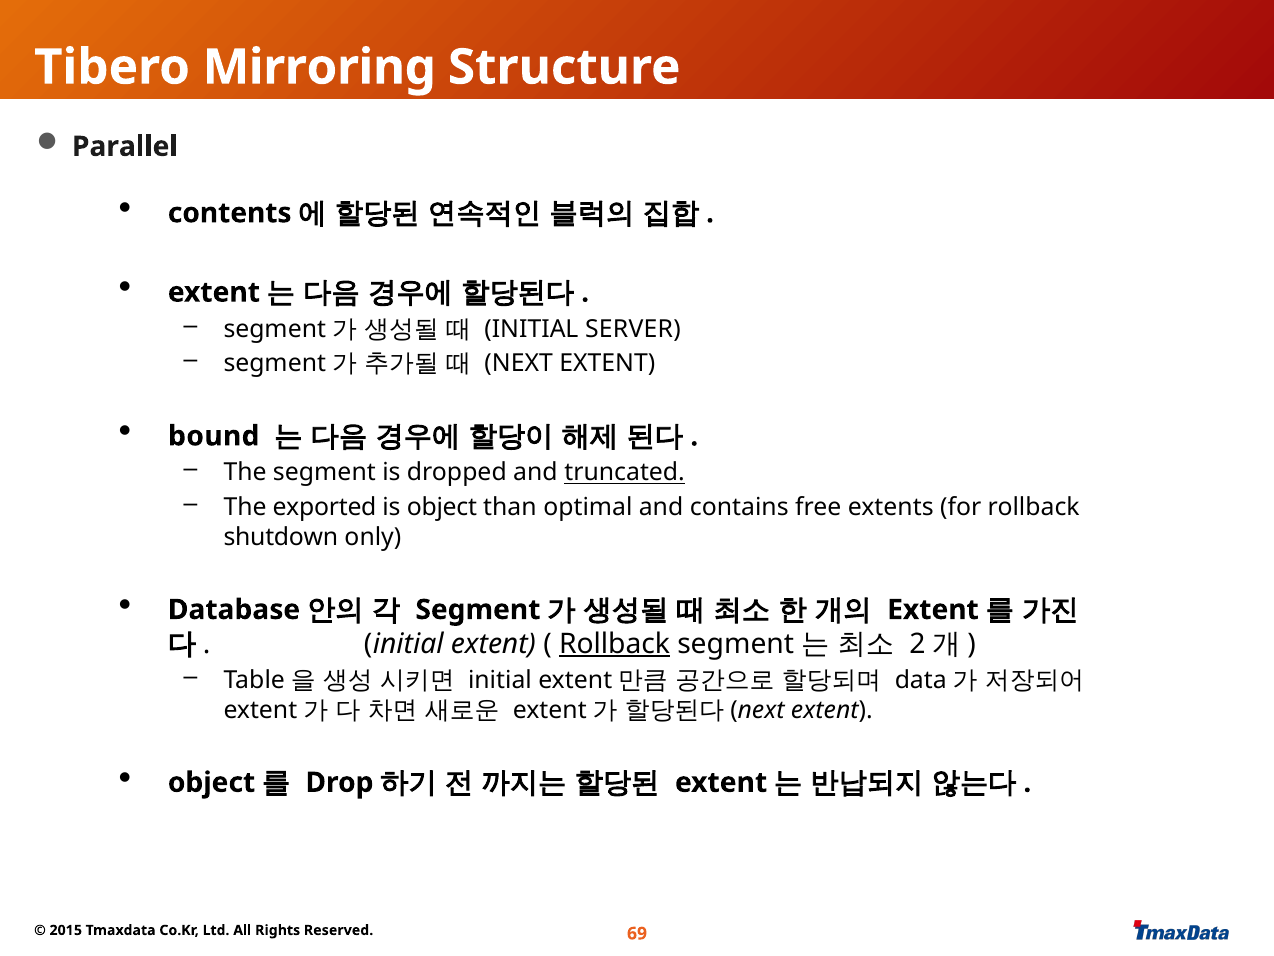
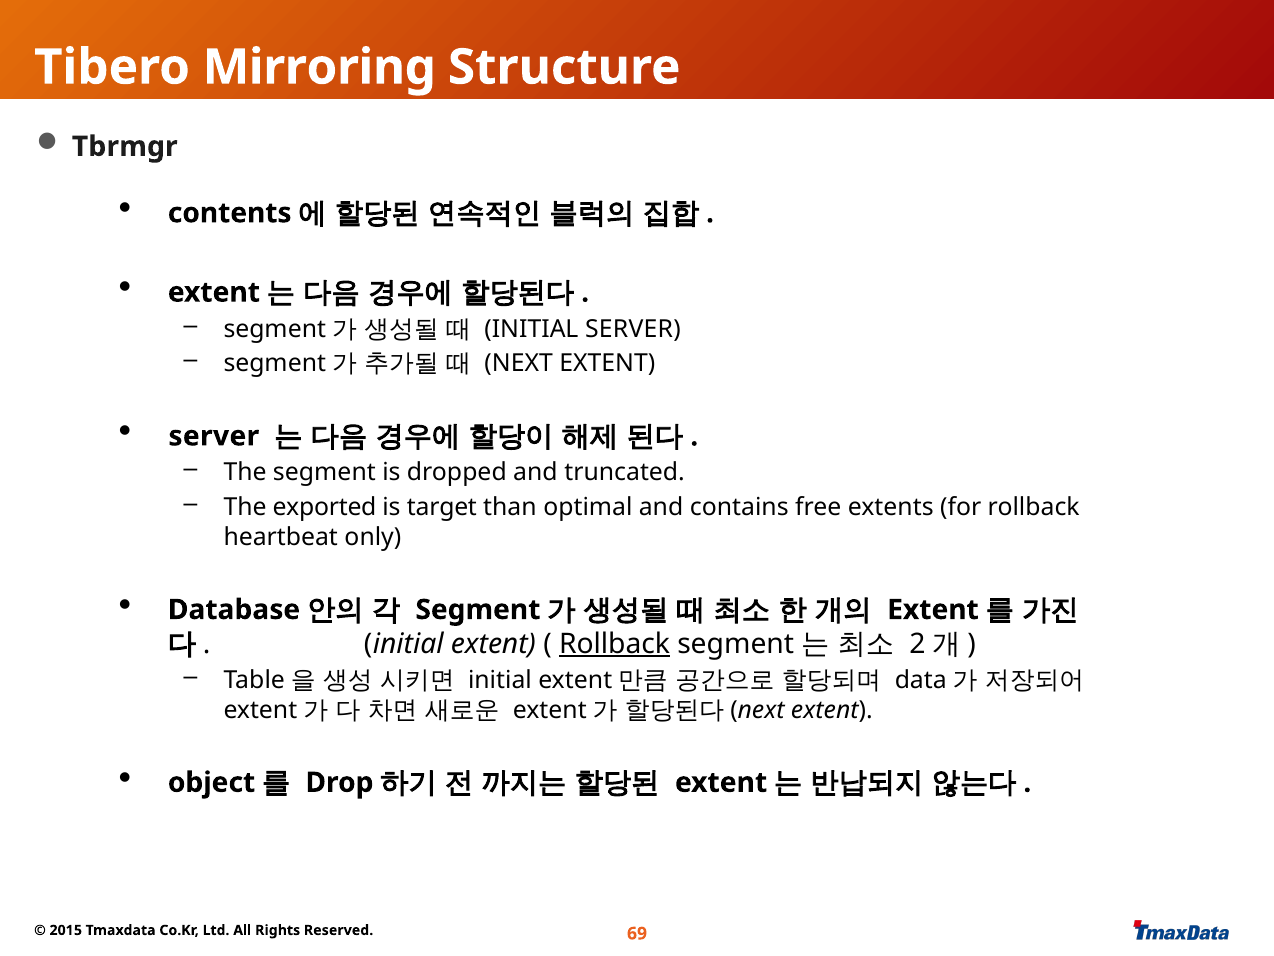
Parallel: Parallel -> Tbrmgr (125, 147)
bound: bound -> server (214, 436)
truncated underline: present -> none (625, 472)
is object: object -> target (442, 507)
shutdown: shutdown -> heartbeat (281, 537)
